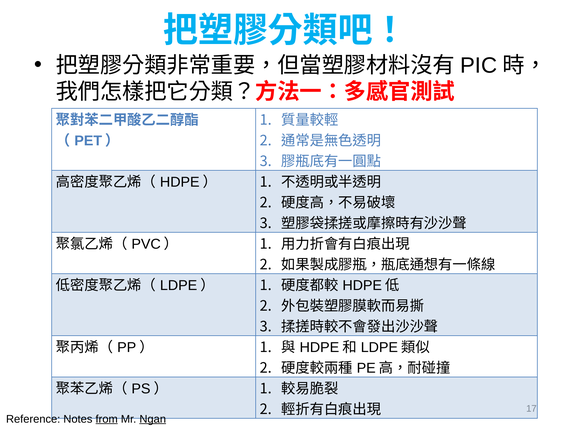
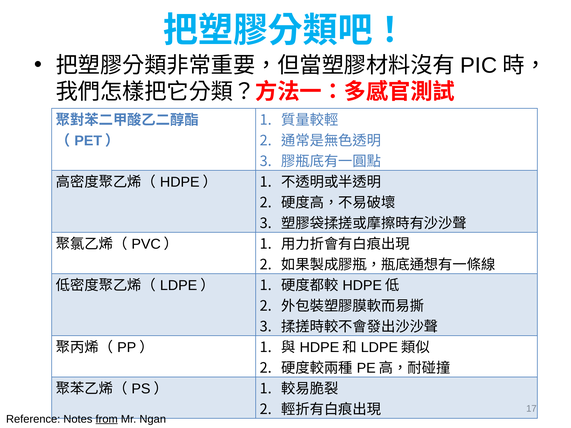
Ngan underline: present -> none (153, 419)
